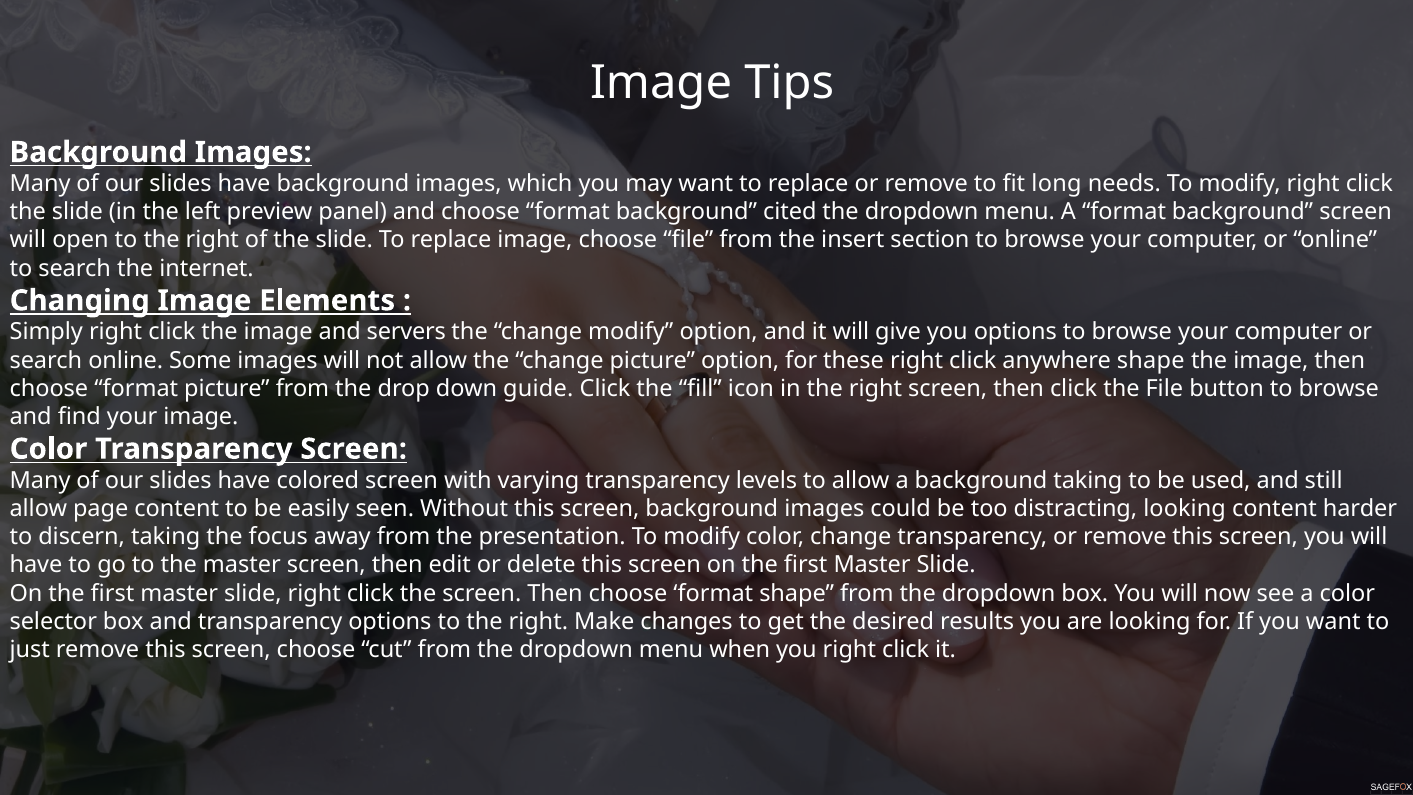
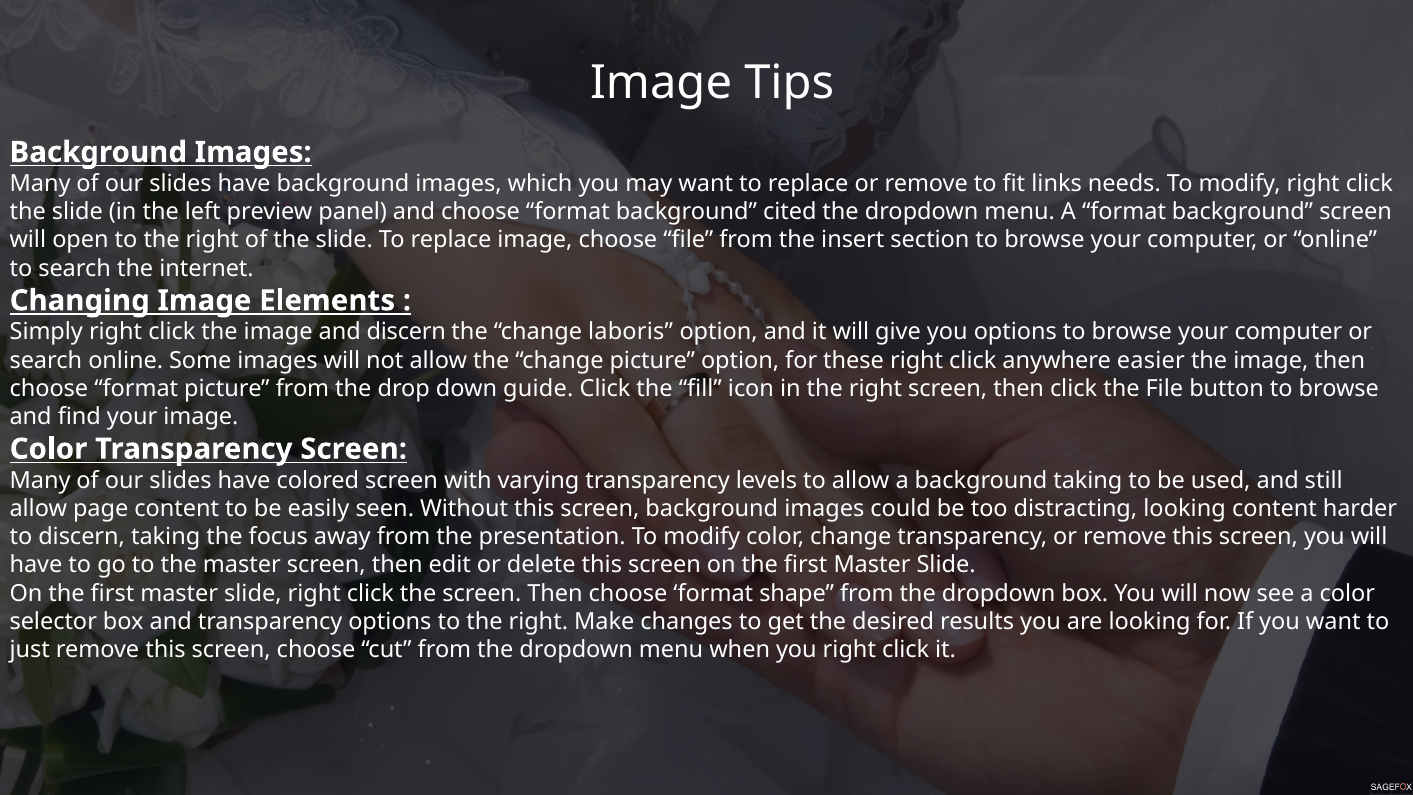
long: long -> links (1057, 184)
and servers: servers -> discern (406, 332)
change modify: modify -> laboris (631, 332)
anywhere shape: shape -> easier (1151, 360)
